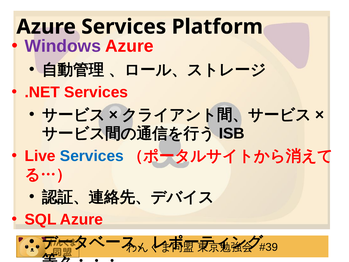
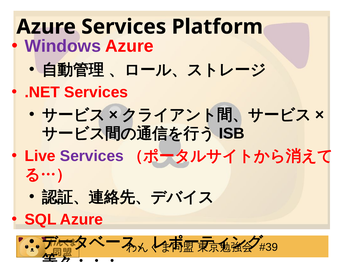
Services colour: blue -> purple (92, 156)
